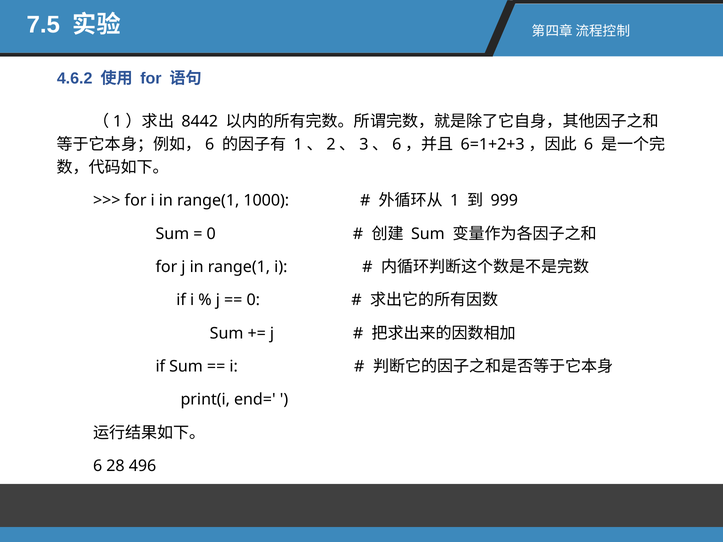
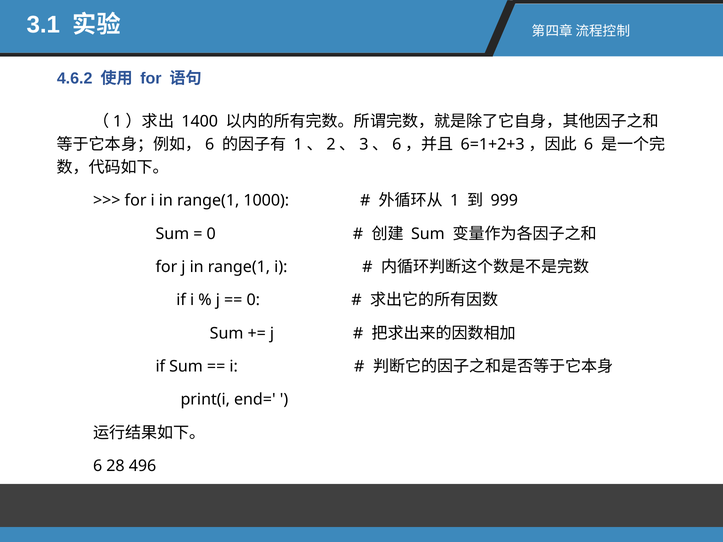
7.5: 7.5 -> 3.1 (43, 25)
8442: 8442 -> 1400 (200, 121)
